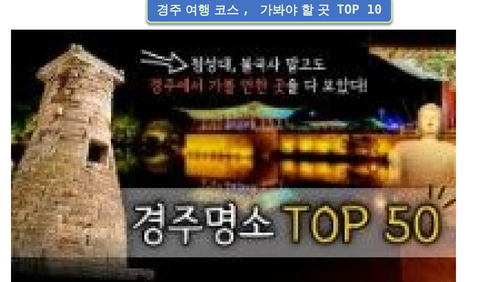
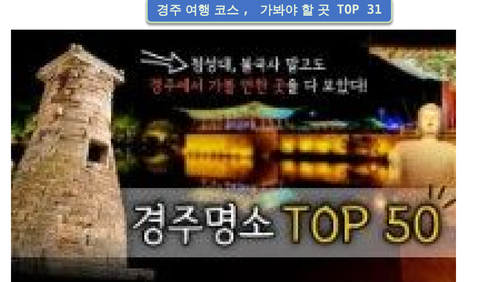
10: 10 -> 31 (374, 10)
